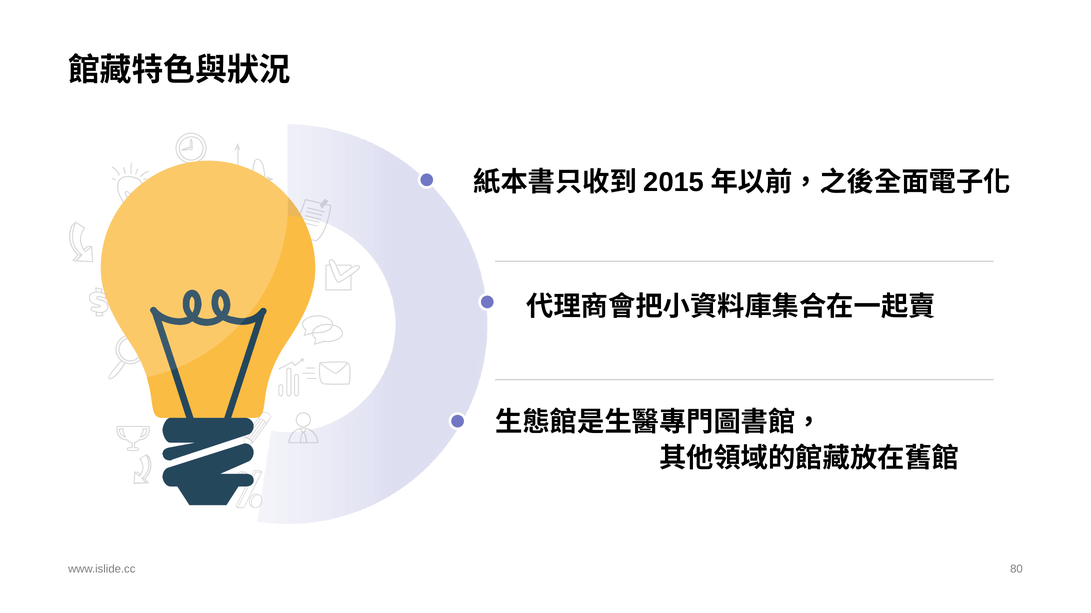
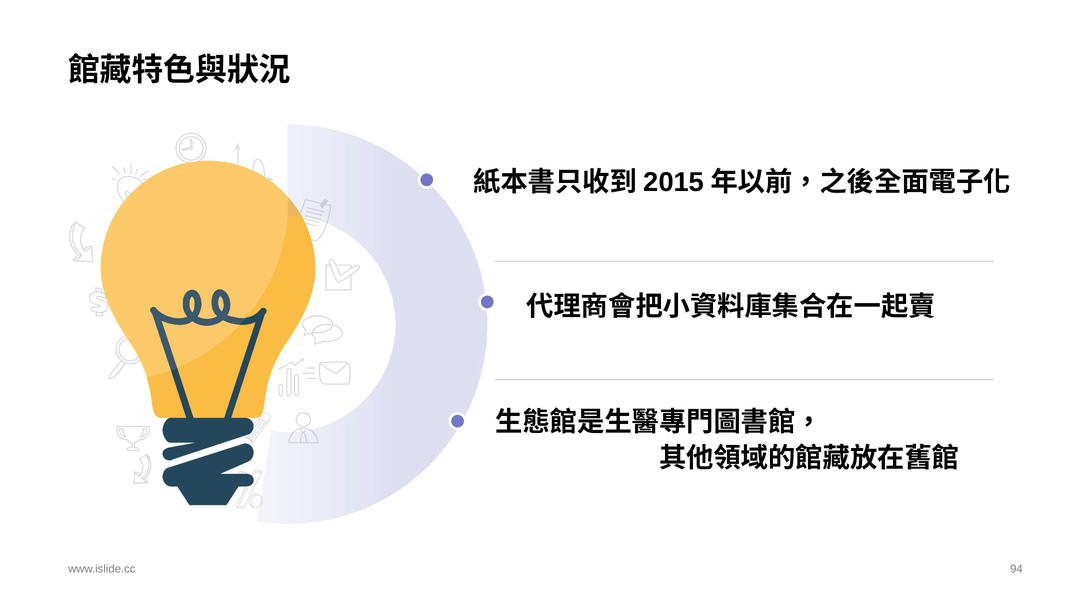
80: 80 -> 94 (1016, 569)
